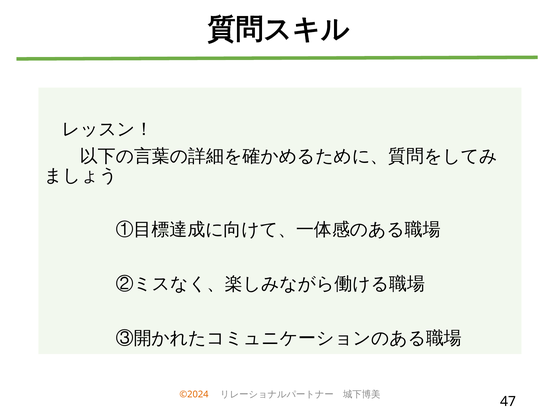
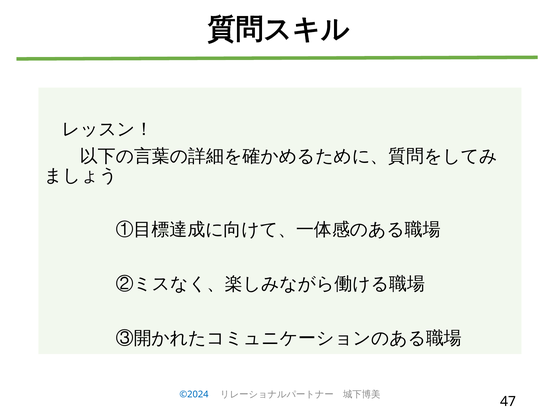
©2024 colour: orange -> blue (194, 394)
